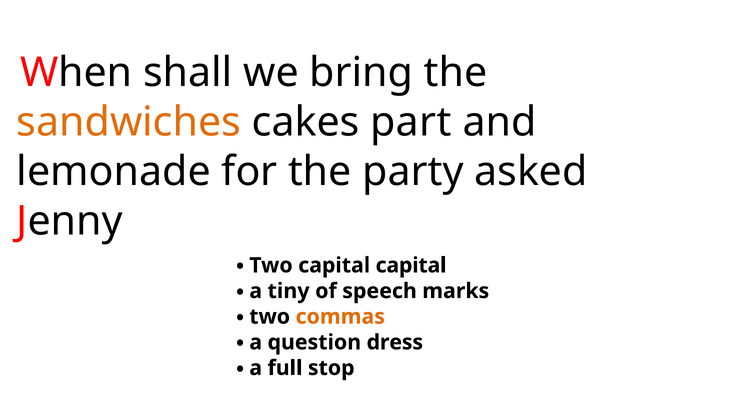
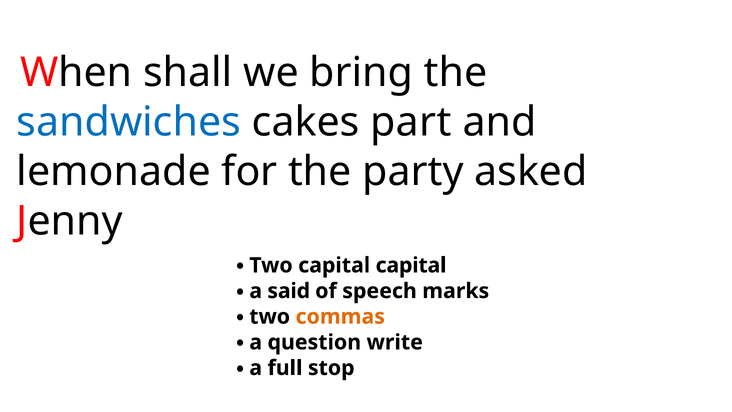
sandwiches colour: orange -> blue (129, 122)
tiny: tiny -> said (289, 291)
dress: dress -> write (395, 342)
